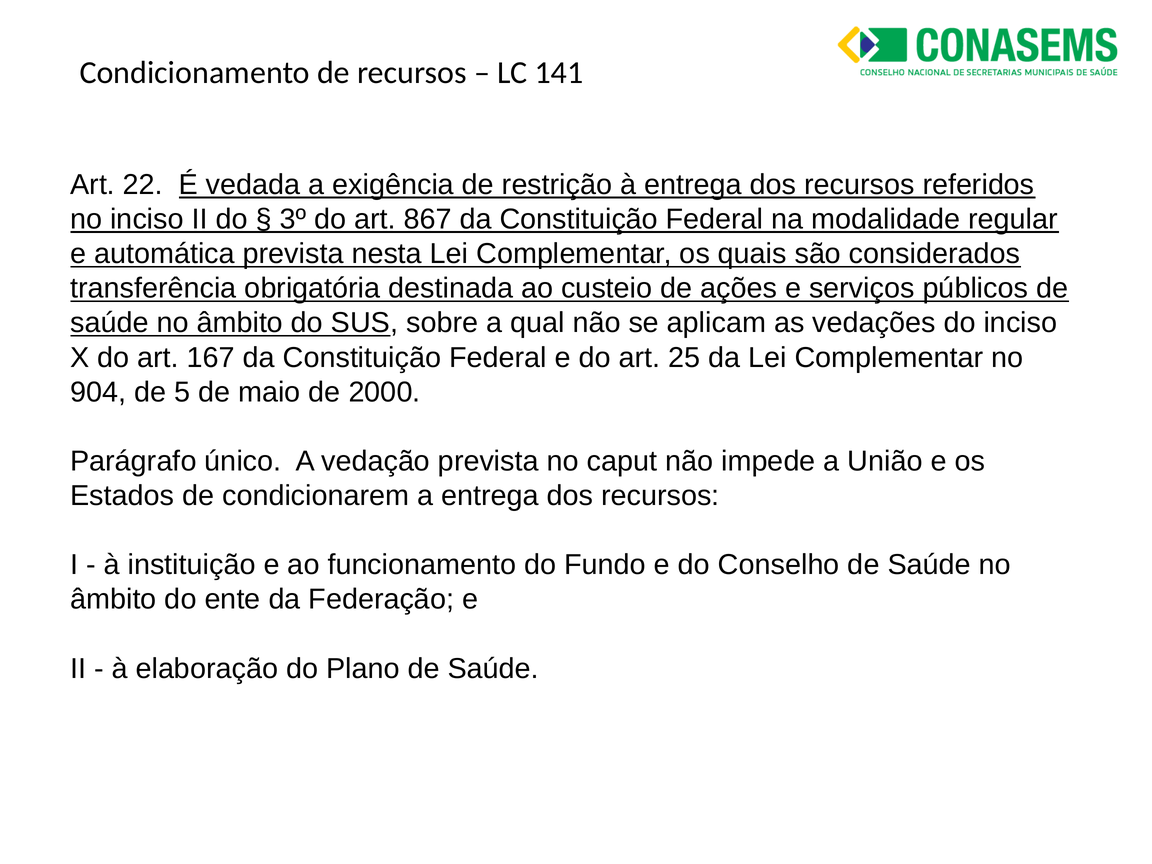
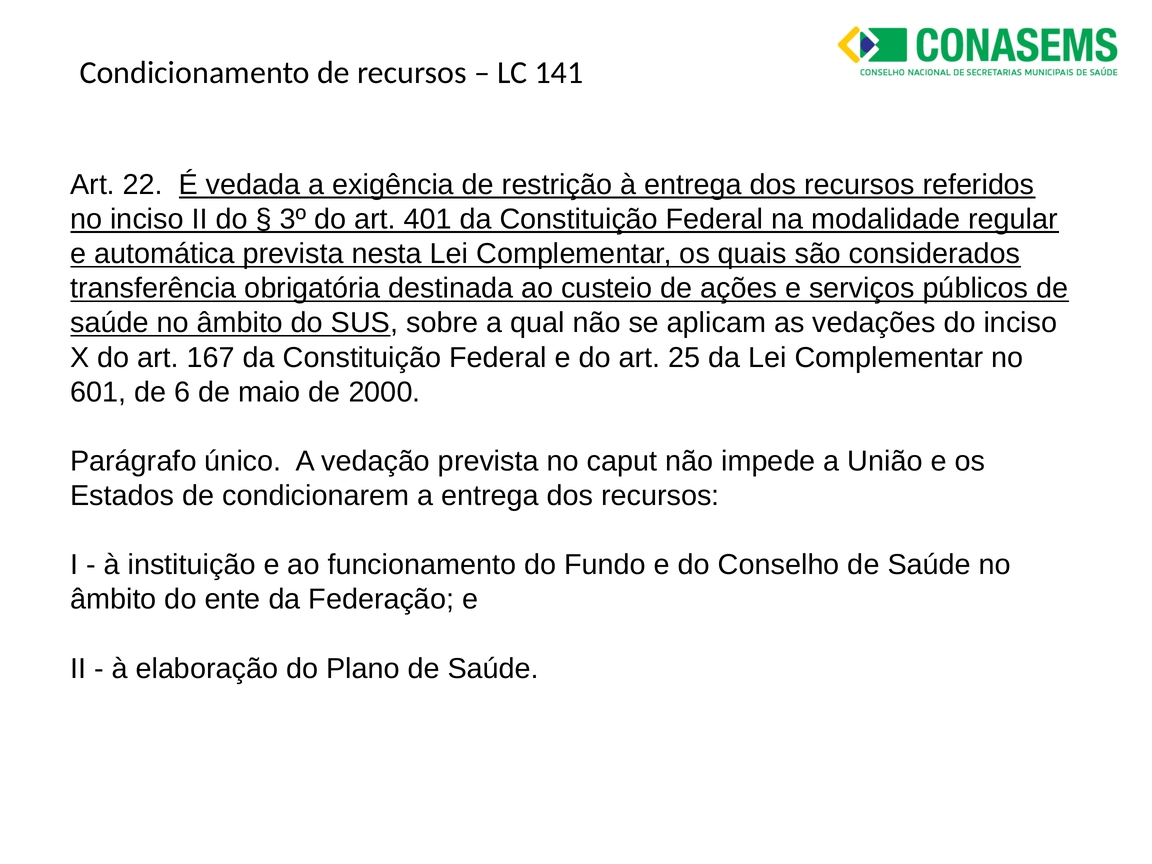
867: 867 -> 401 (428, 219)
904: 904 -> 601 (98, 392)
5: 5 -> 6 (182, 392)
